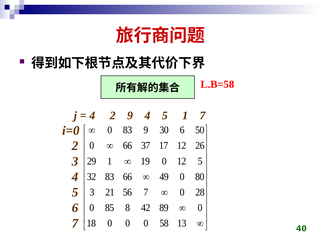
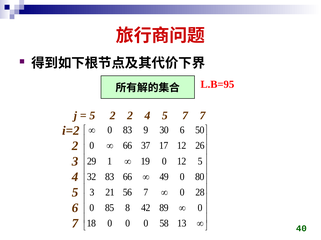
L.B=58: L.B=58 -> L.B=95 (217, 85)
4: 4 -> 5 (92, 116)
2 9: 9 -> 2 (130, 116)
5 1: 1 -> 7 (185, 116)
i=0: i=0 -> i=2 (71, 131)
